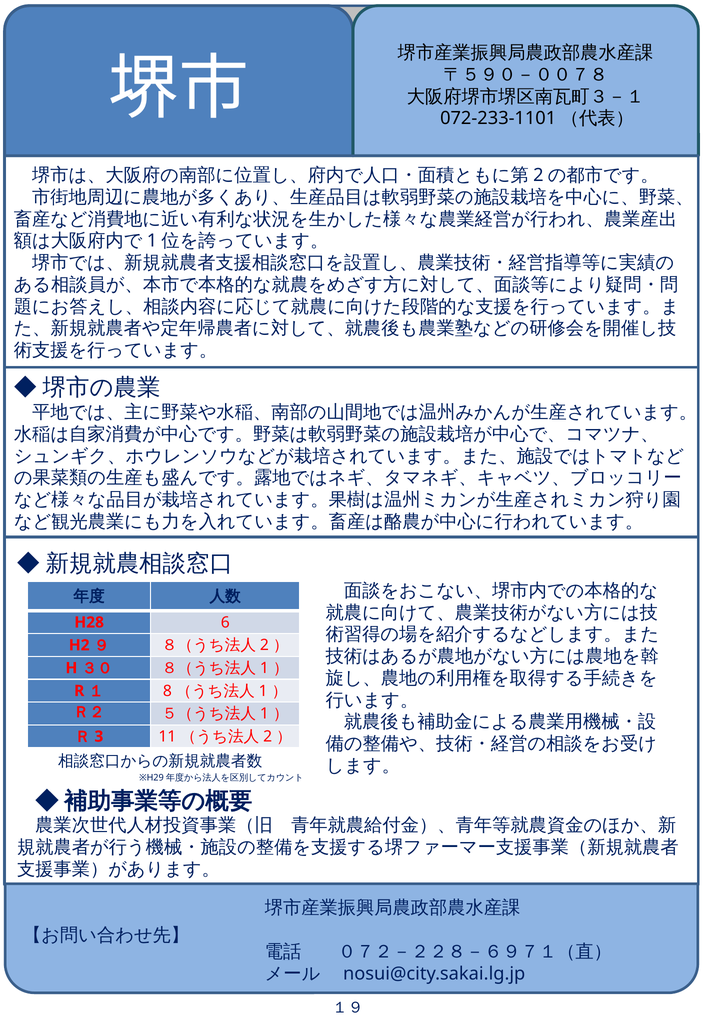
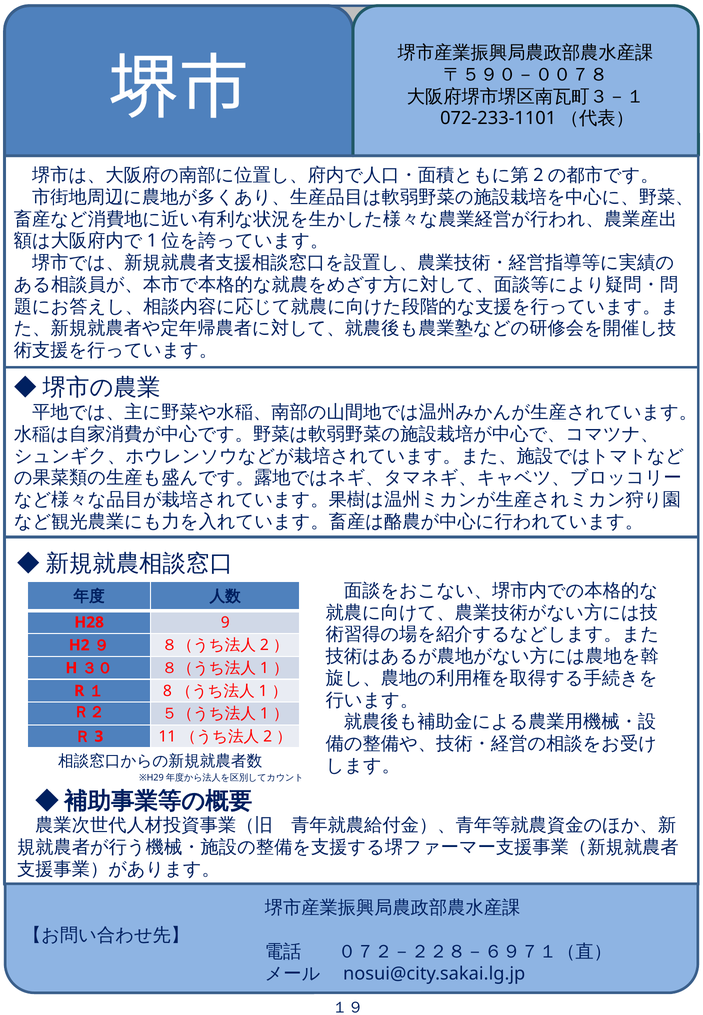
6: 6 -> 9 (225, 623)
